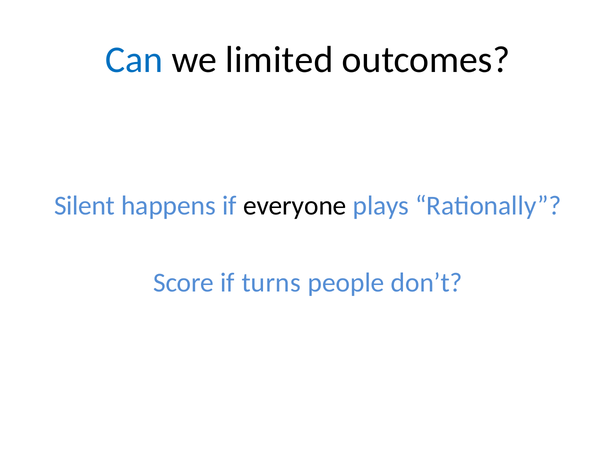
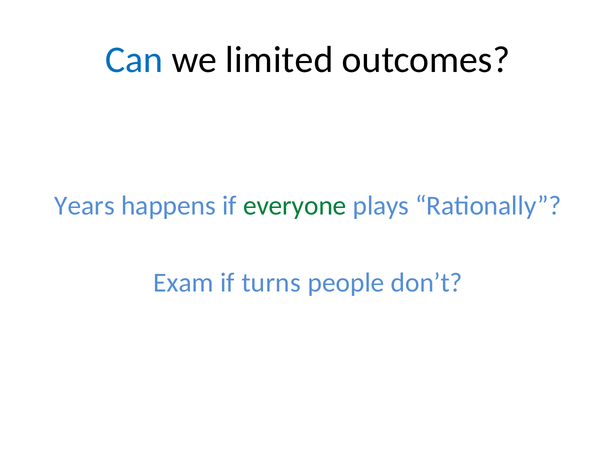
Silent: Silent -> Years (84, 206)
everyone colour: black -> green (295, 206)
Score: Score -> Exam (183, 283)
